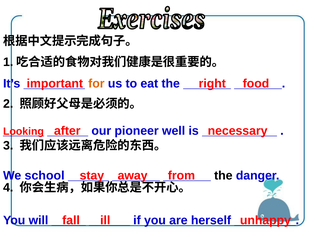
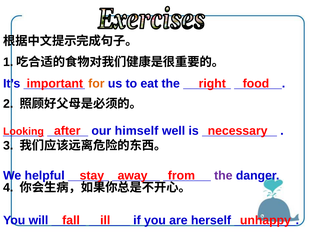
pioneer: pioneer -> himself (137, 130)
school: school -> helpful (45, 175)
the colour: black -> purple (223, 175)
